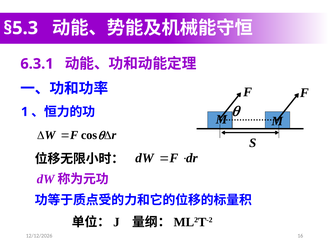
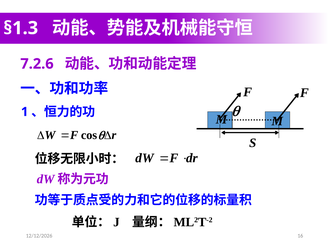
§5.3: §5.3 -> §1.3 (21, 28)
6.3.1: 6.3.1 -> 7.2.6 (37, 64)
